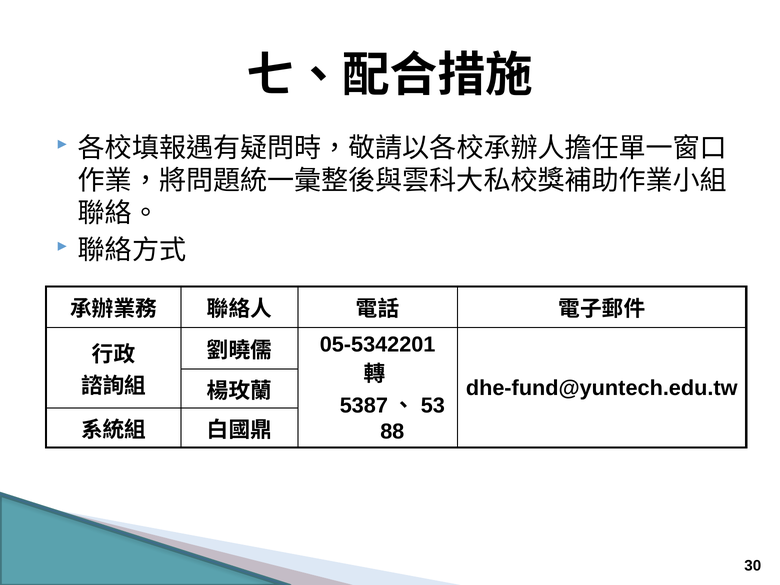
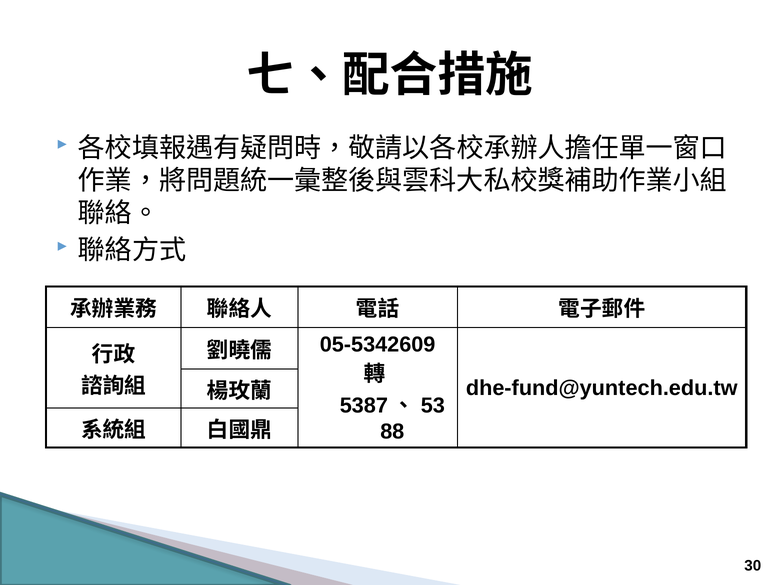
05-5342201: 05-5342201 -> 05-5342609 (378, 344)
